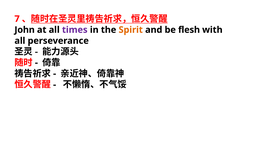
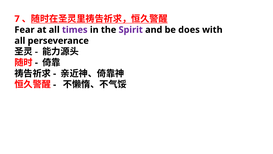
John: John -> Fear (25, 30)
Spirit colour: orange -> purple (131, 30)
flesh: flesh -> does (189, 30)
